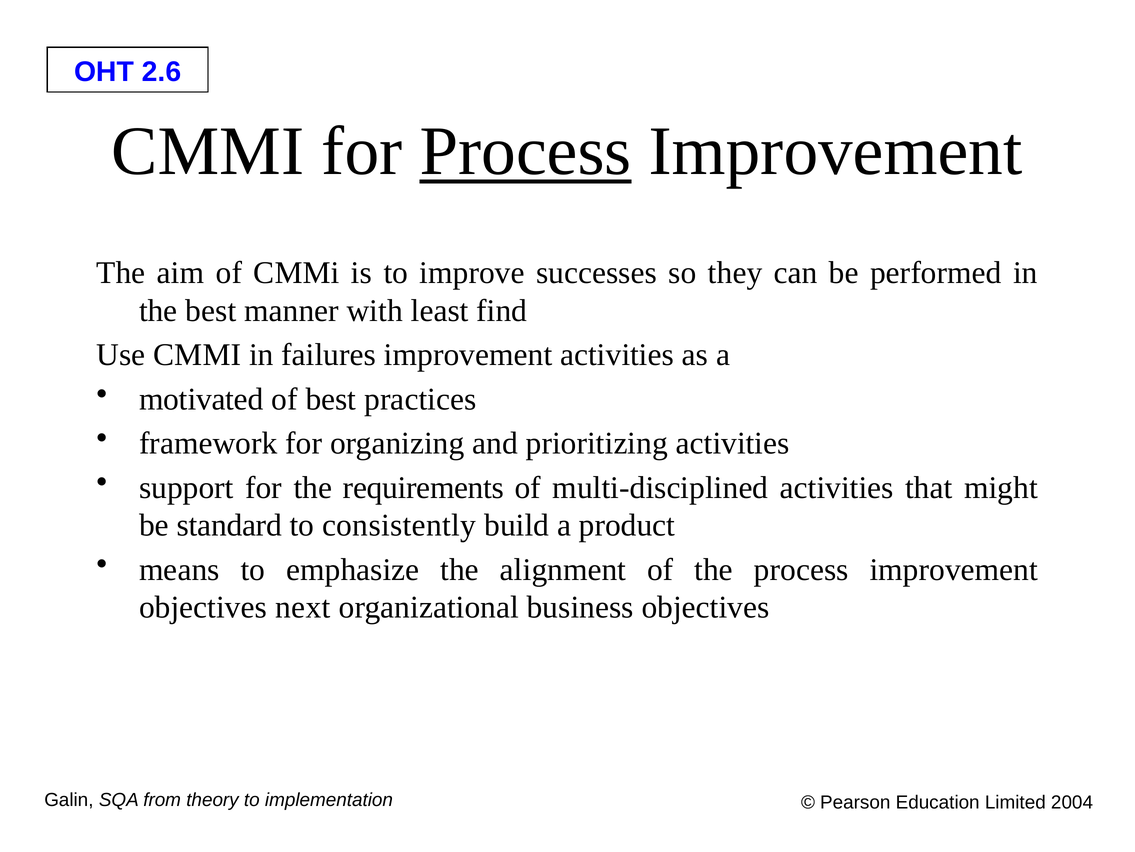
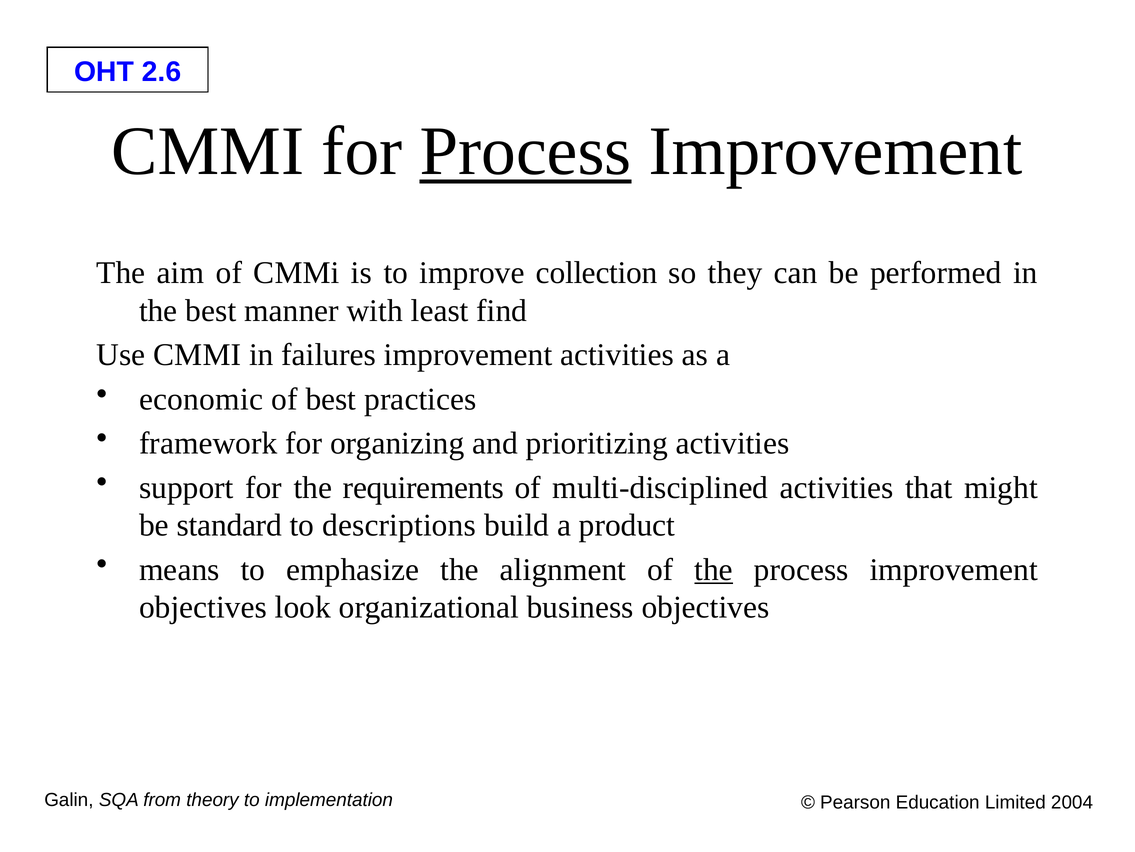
successes: successes -> collection (597, 273)
motivated: motivated -> economic (201, 399)
consistently: consistently -> descriptions (399, 525)
the underline: none -> present (714, 569)
next: next -> look (303, 607)
